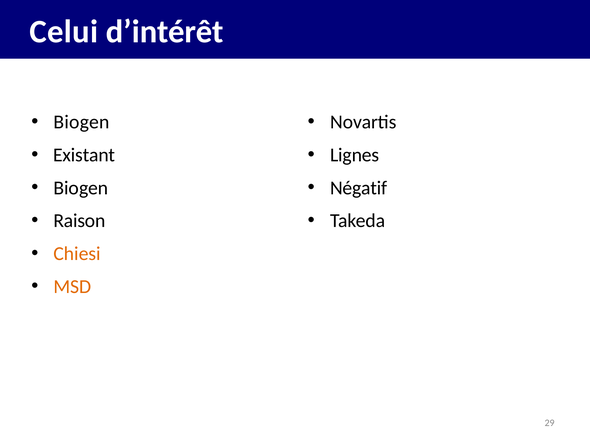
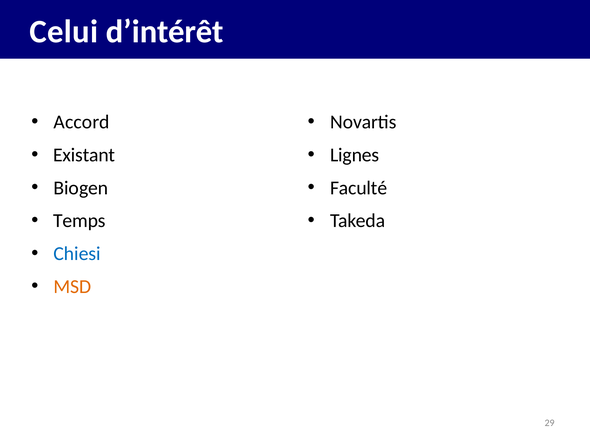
Biogen: Biogen -> Accord (82, 122)
Négatif: Négatif -> Faculté (359, 188)
Raison: Raison -> Temps (79, 220)
Chiesi colour: orange -> blue (77, 253)
